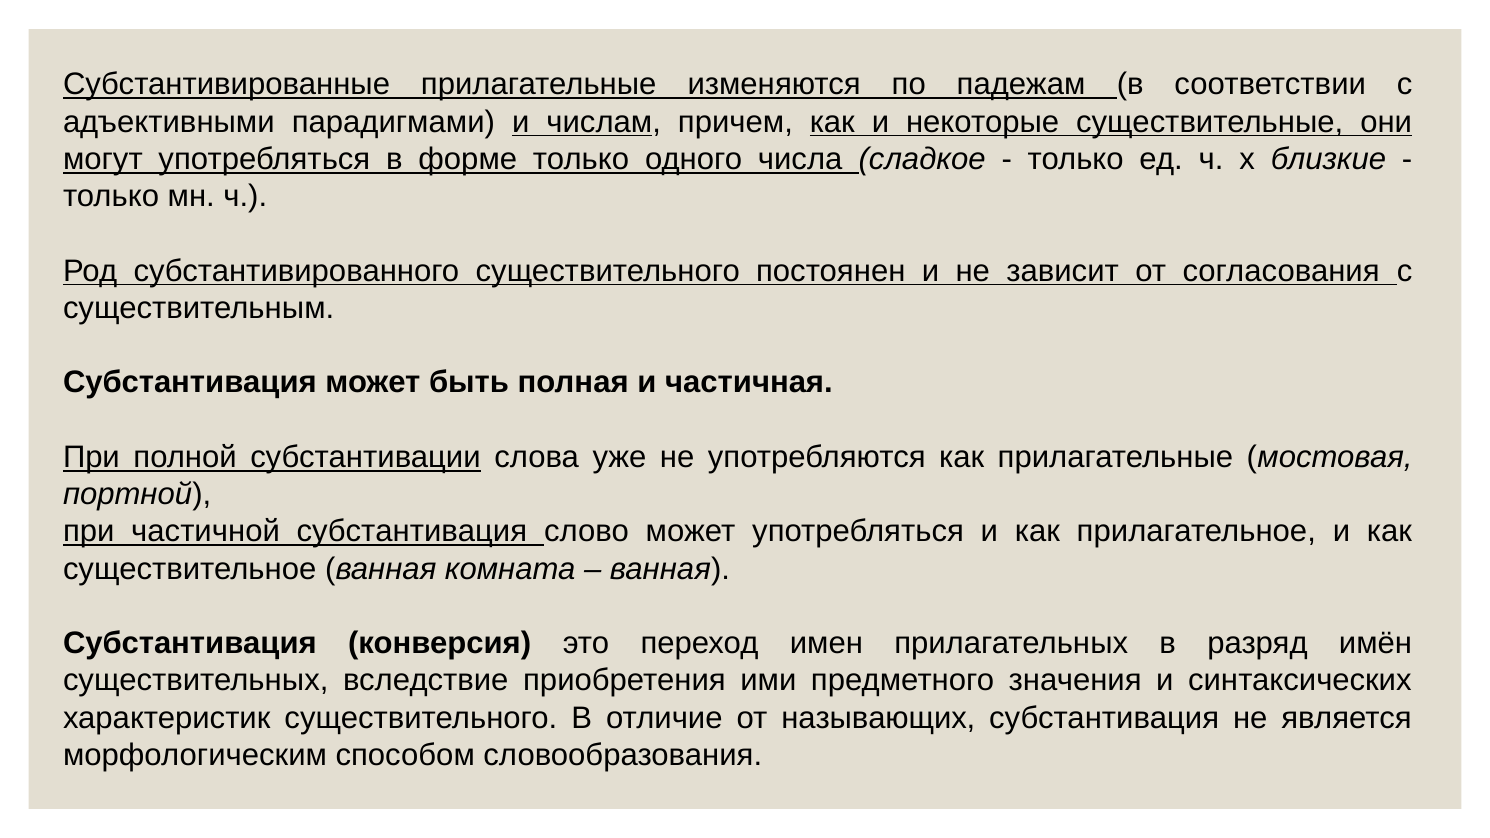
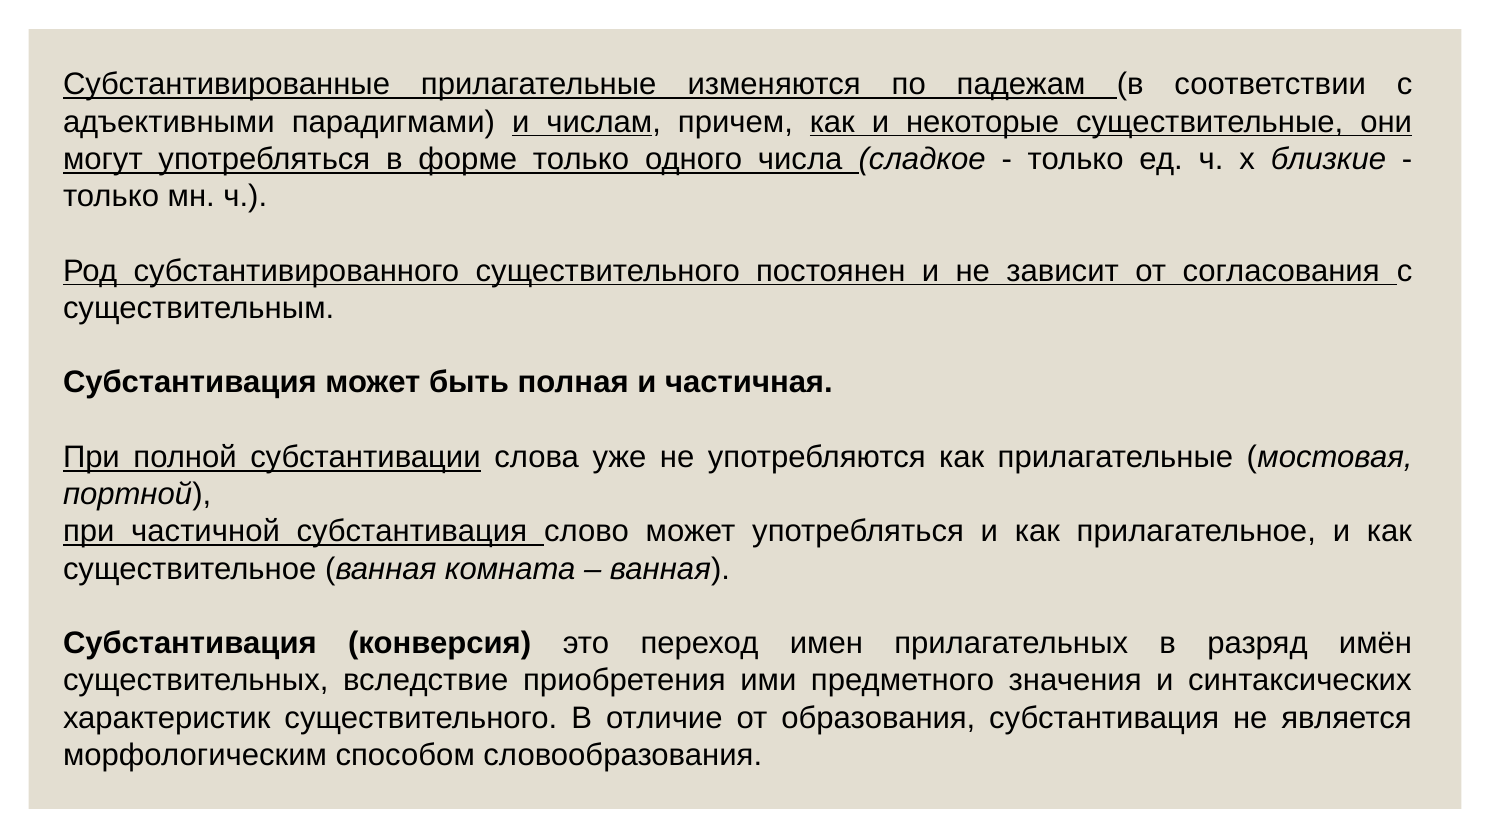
называющих: называющих -> образования (878, 718)
